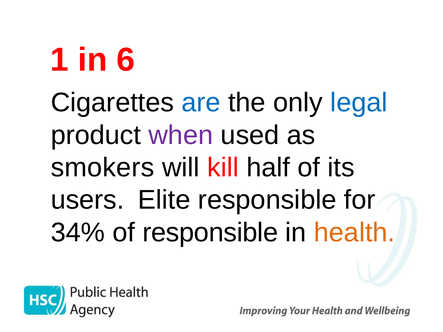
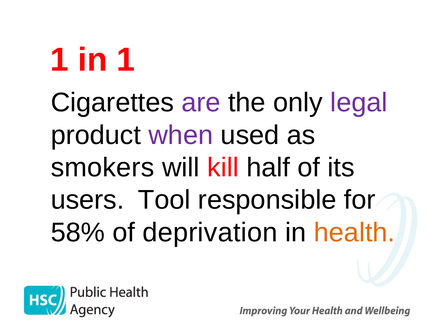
in 6: 6 -> 1 (126, 60)
are colour: blue -> purple (201, 103)
legal colour: blue -> purple (359, 103)
Elite: Elite -> Tool (164, 200)
34%: 34% -> 58% (78, 233)
of responsible: responsible -> deprivation (210, 233)
